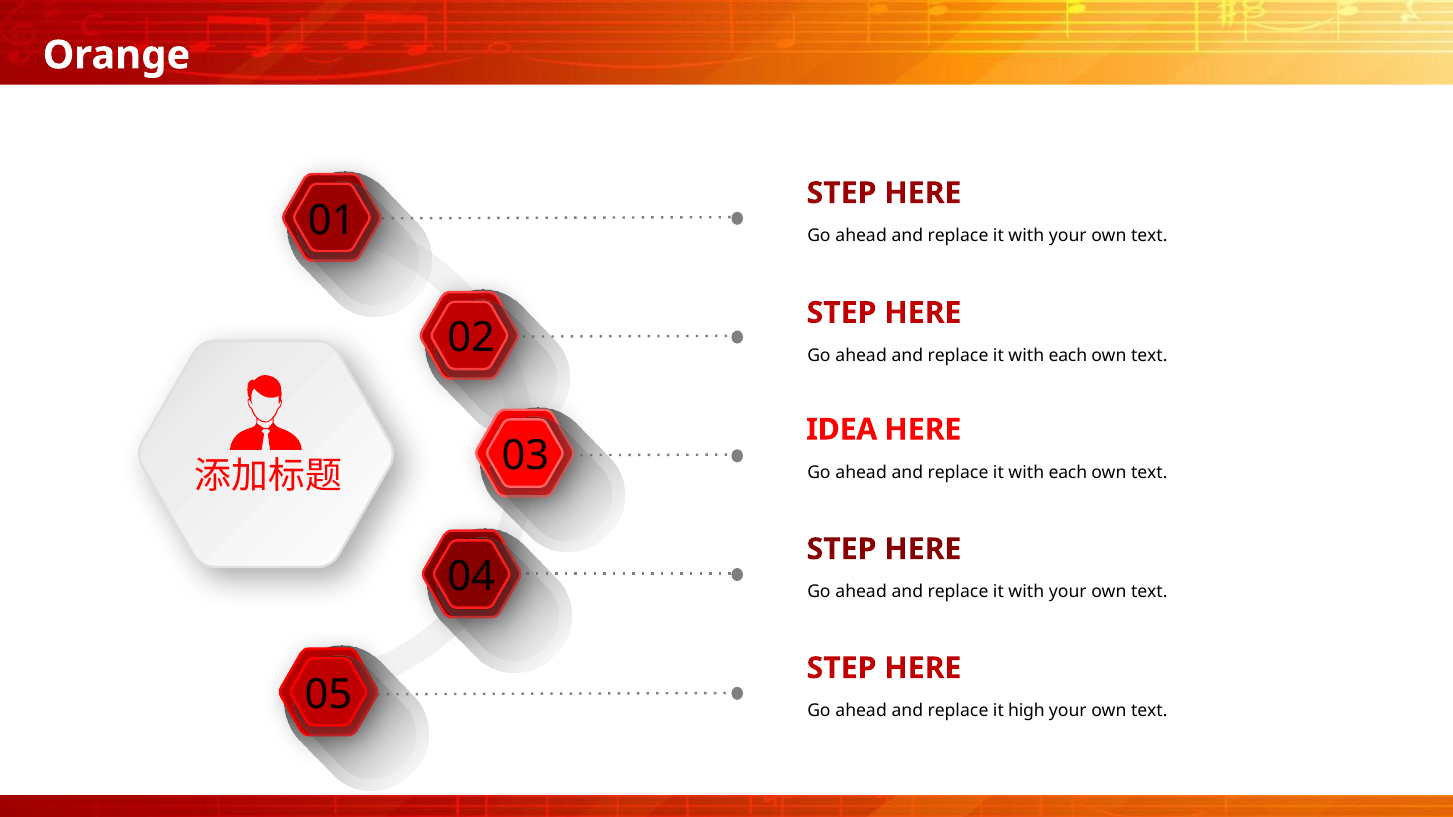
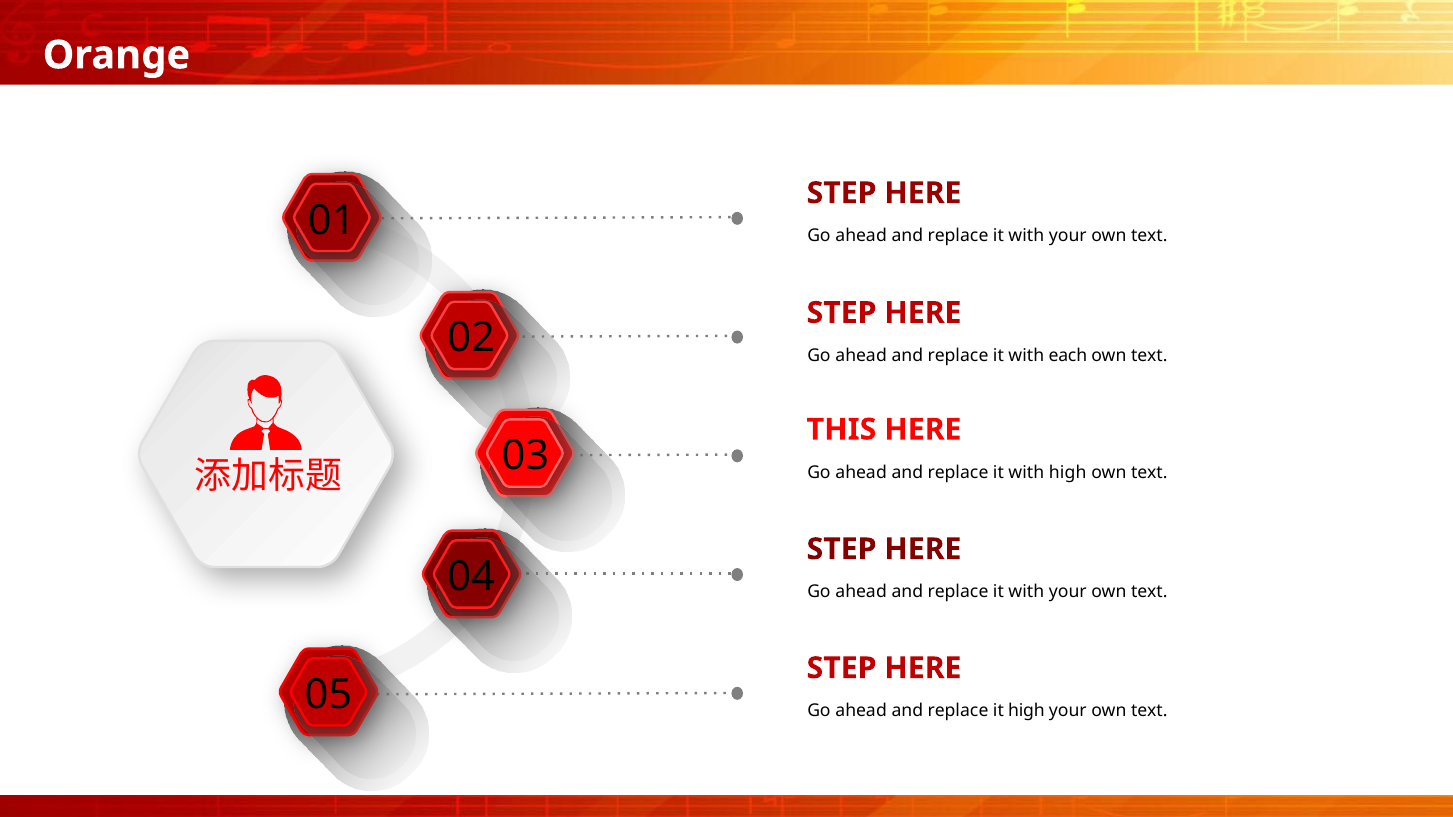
IDEA: IDEA -> THIS (841, 430)
each: each -> high (1068, 472)
